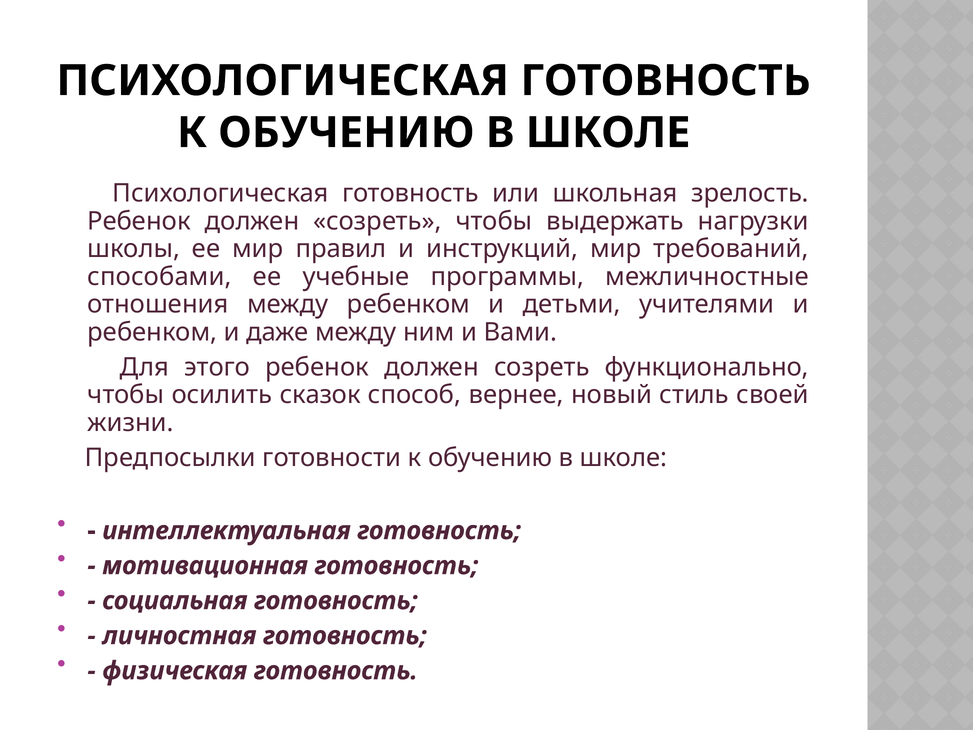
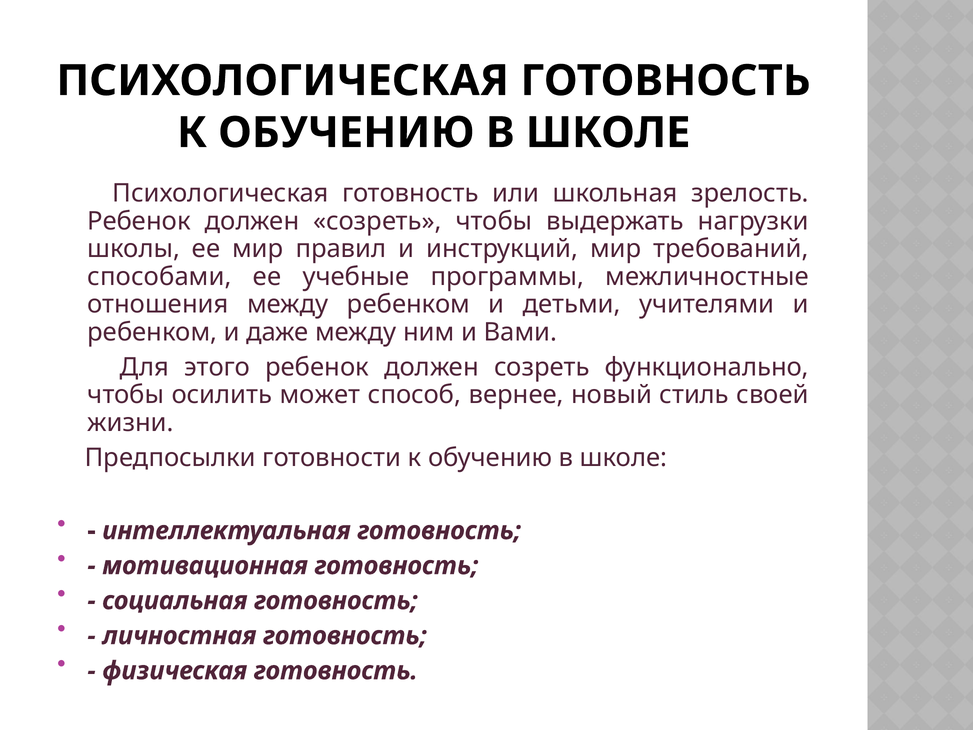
сказок: сказок -> может (320, 395)
